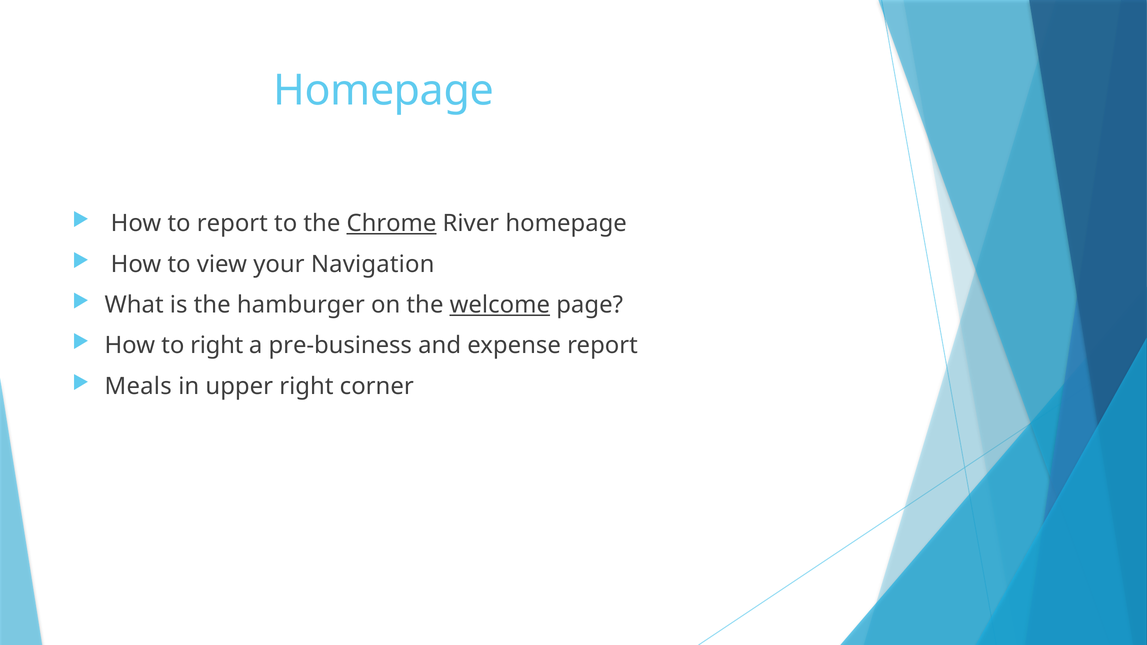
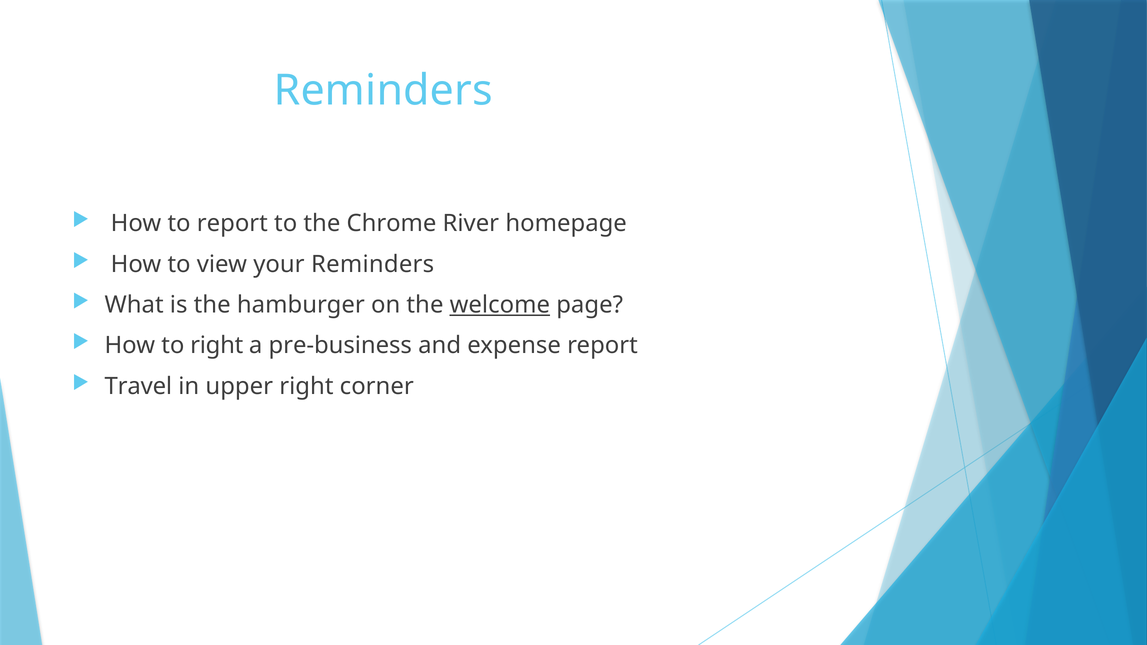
Homepage: Homepage -> Reminders (383, 90)
Chrome underline: present -> none (392, 224)
your Navigation: Navigation -> Reminders (373, 264)
Meals: Meals -> Travel (138, 386)
